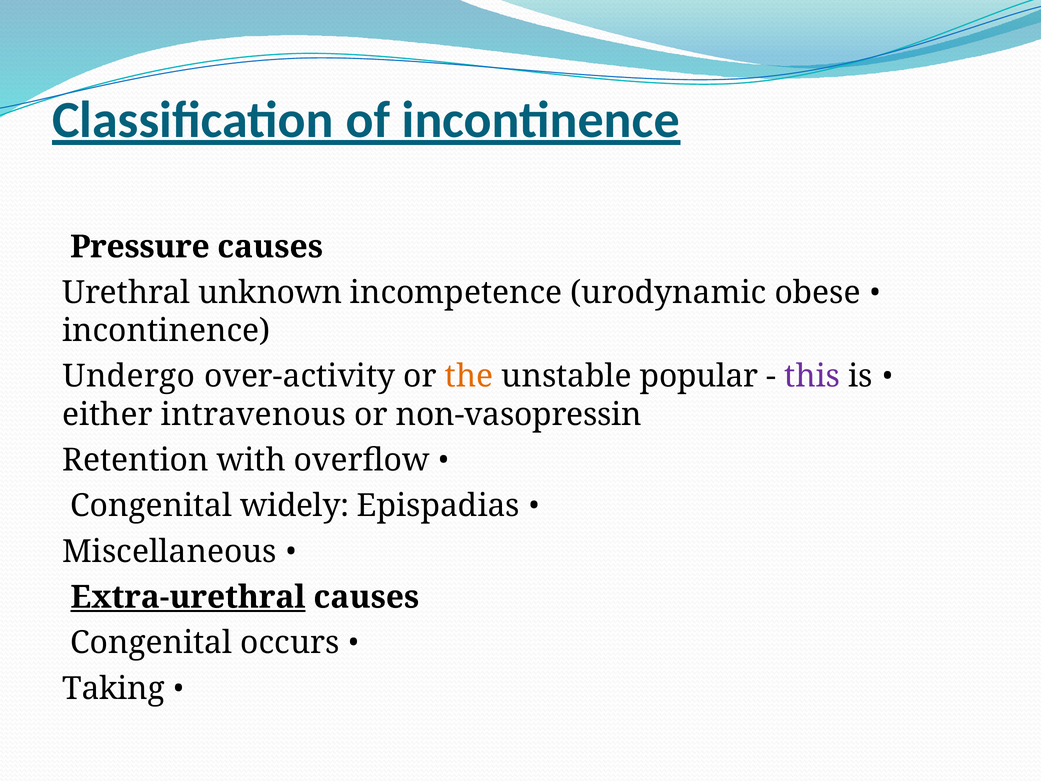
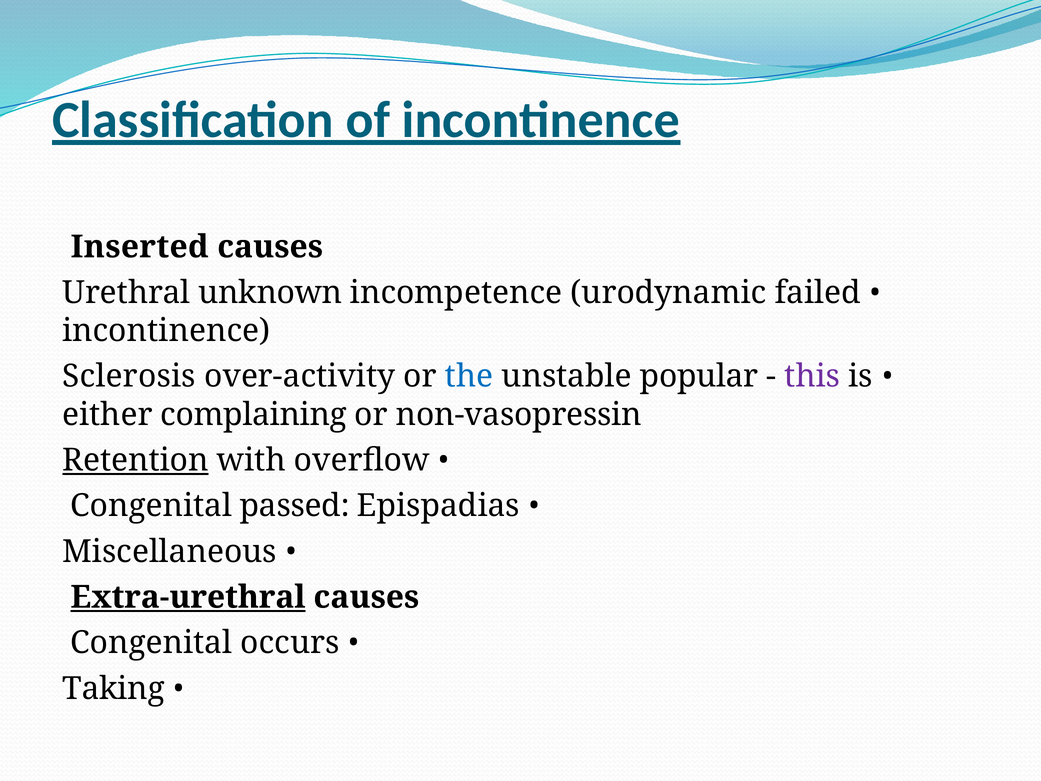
Pressure: Pressure -> Inserted (140, 247)
obese: obese -> failed (818, 292)
Undergo: Undergo -> Sclerosis (129, 376)
the colour: orange -> blue (469, 376)
intravenous: intravenous -> complaining (254, 414)
Retention underline: none -> present (136, 460)
widely: widely -> passed (295, 506)
